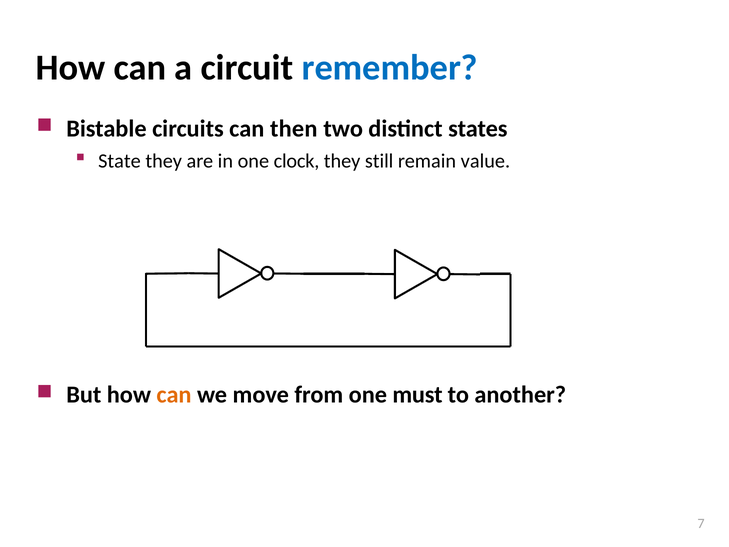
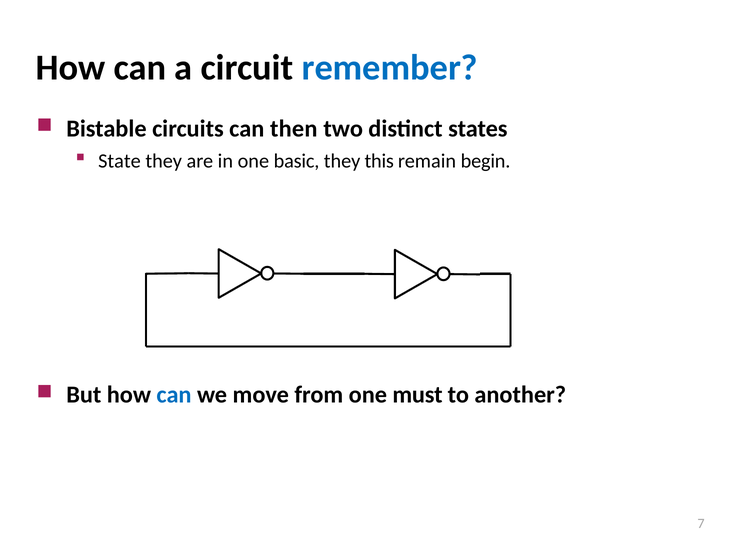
clock: clock -> basic (297, 161)
still: still -> this (379, 161)
value: value -> begin (486, 161)
can colour: orange -> blue (174, 395)
